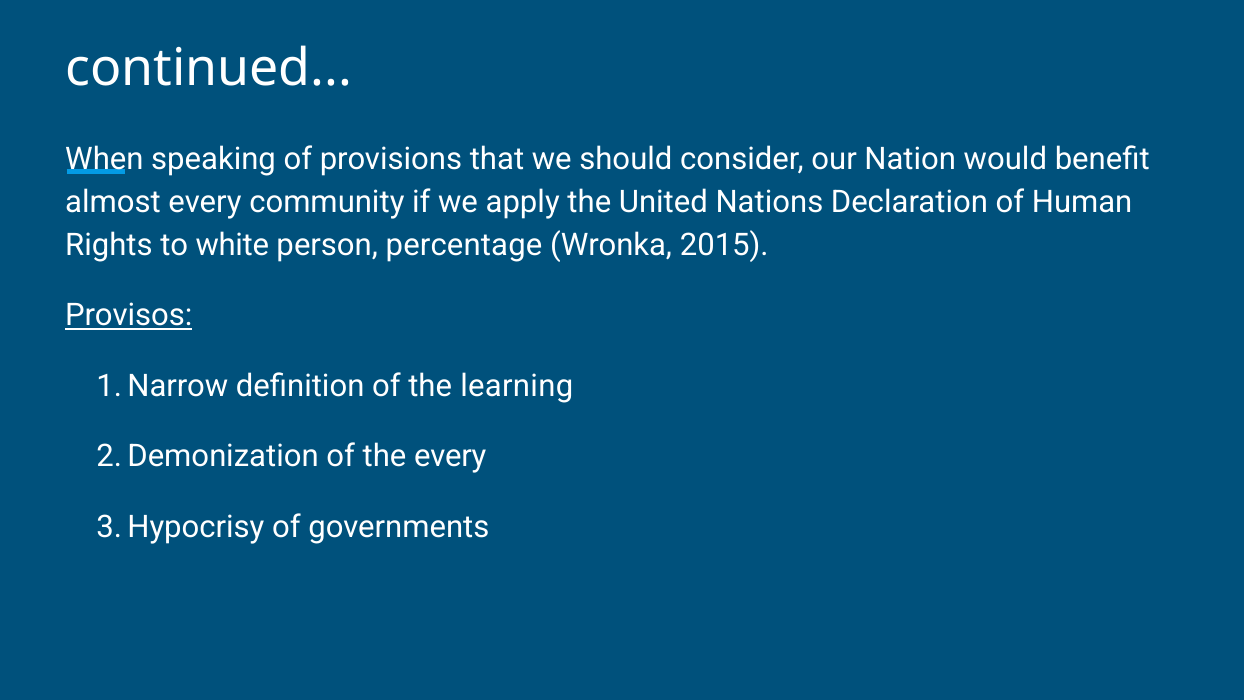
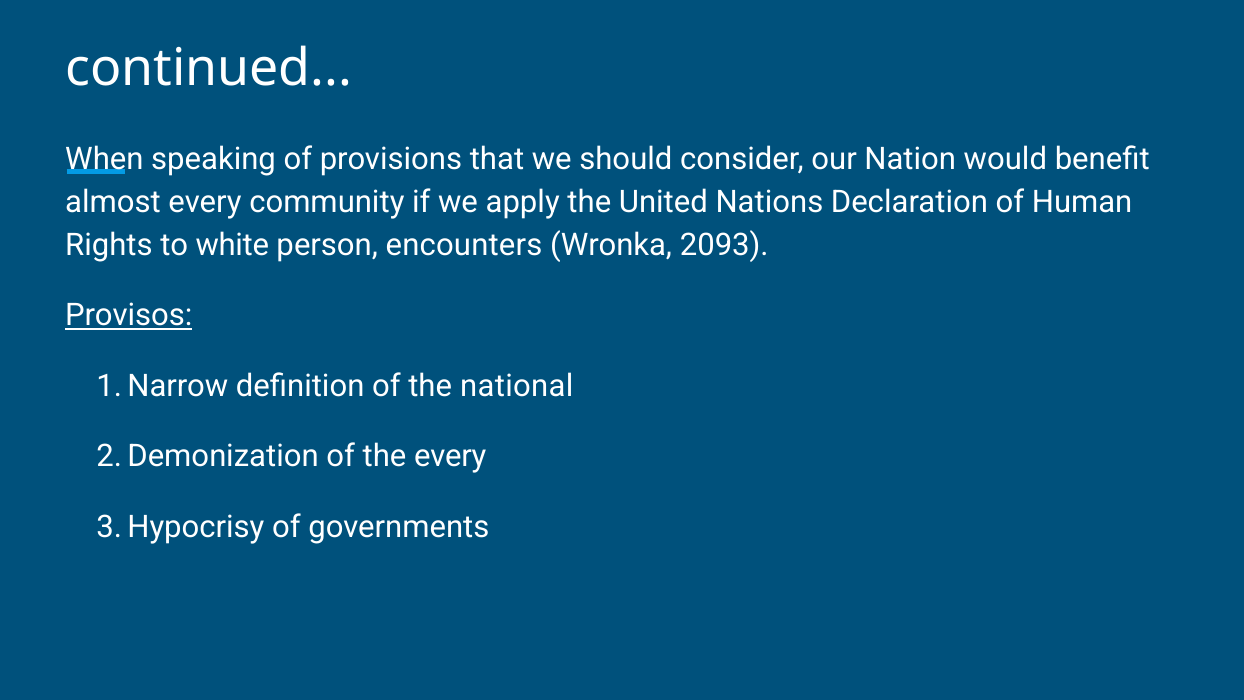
percentage: percentage -> encounters (464, 245)
2015: 2015 -> 2093 (724, 245)
learning: learning -> national (517, 386)
